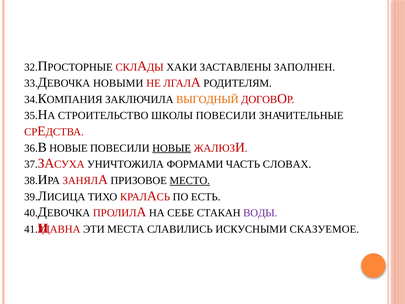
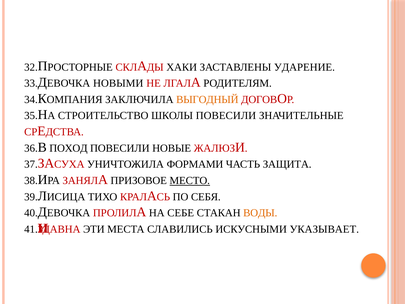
ЗАПОЛНЕН: ЗАПОЛНЕН -> УДАРЕНИЕ (304, 67)
НОВЫЕ: НОВЫЕ -> ПОХОД (68, 148)
НОВЫЕ underline: present -> none (172, 148)
СЛОВАХ: СЛОВАХ -> ЗАЩИТА (287, 164)
ЕСТЬ: ЕСТЬ -> СЕБЯ (206, 197)
ВОДЫ colour: purple -> orange (260, 213)
СКАЗУЕМОЕ: СКАЗУЕМОЕ -> УКАЗЫВАЕТ (324, 229)
